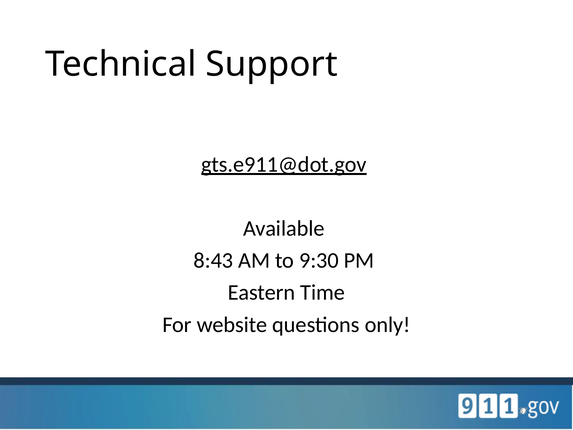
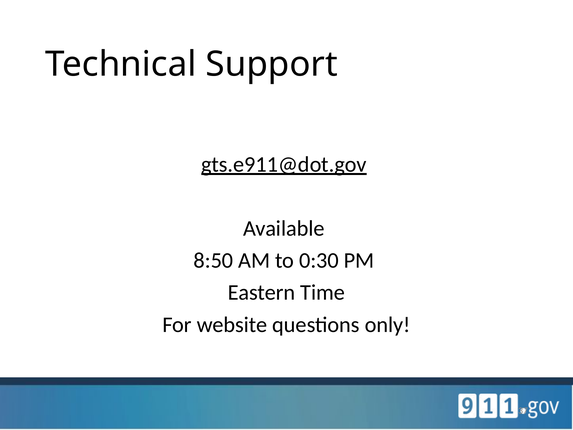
8:43: 8:43 -> 8:50 (213, 260)
9:30: 9:30 -> 0:30 (319, 260)
